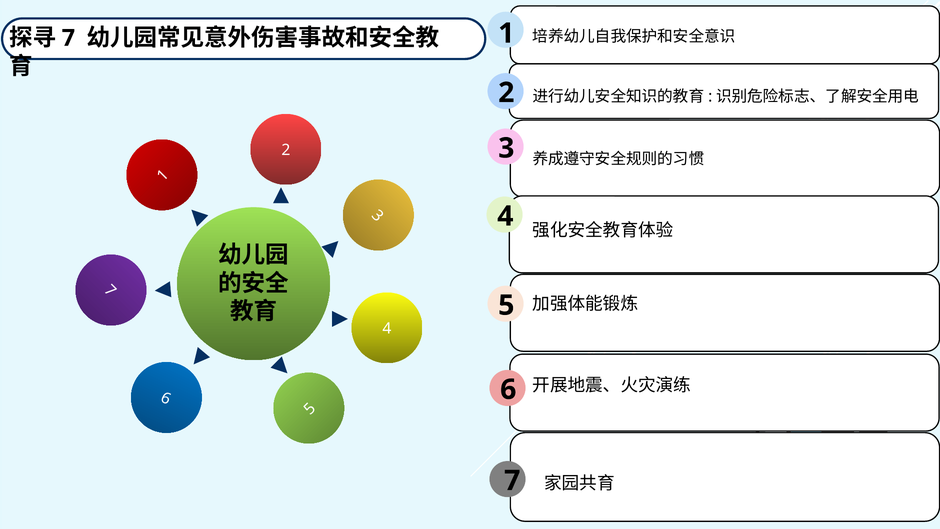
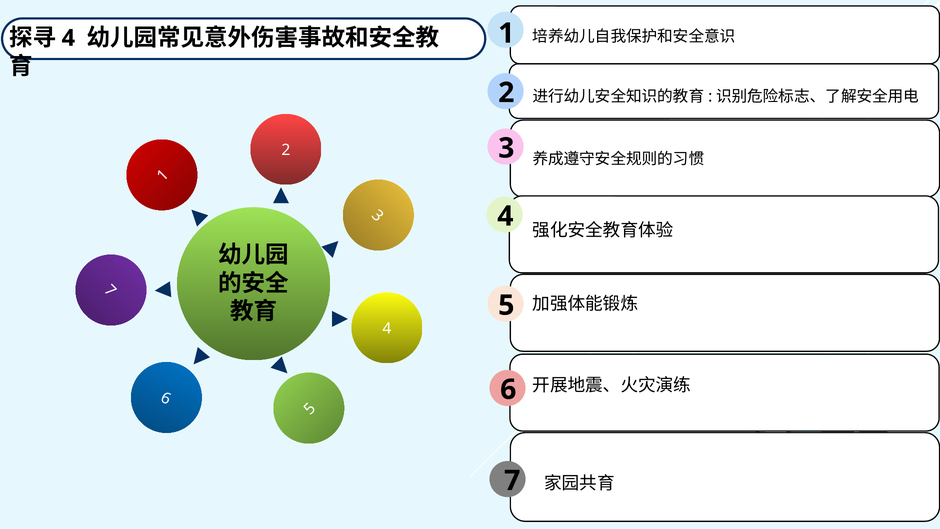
7: 7 -> 4 (68, 38)
